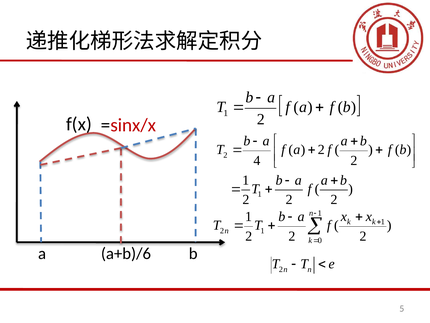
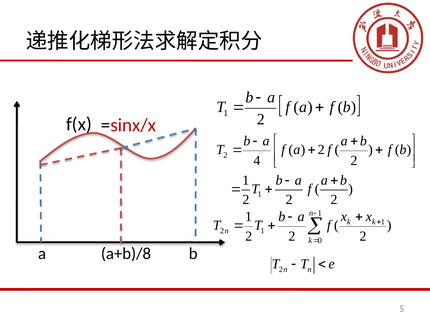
a+b)/6: a+b)/6 -> a+b)/8 (126, 253)
